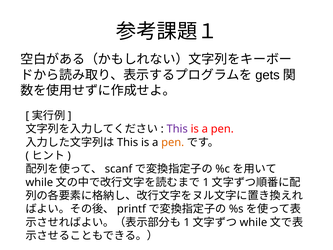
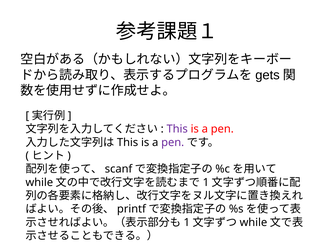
pen colour: orange -> purple (173, 142)
